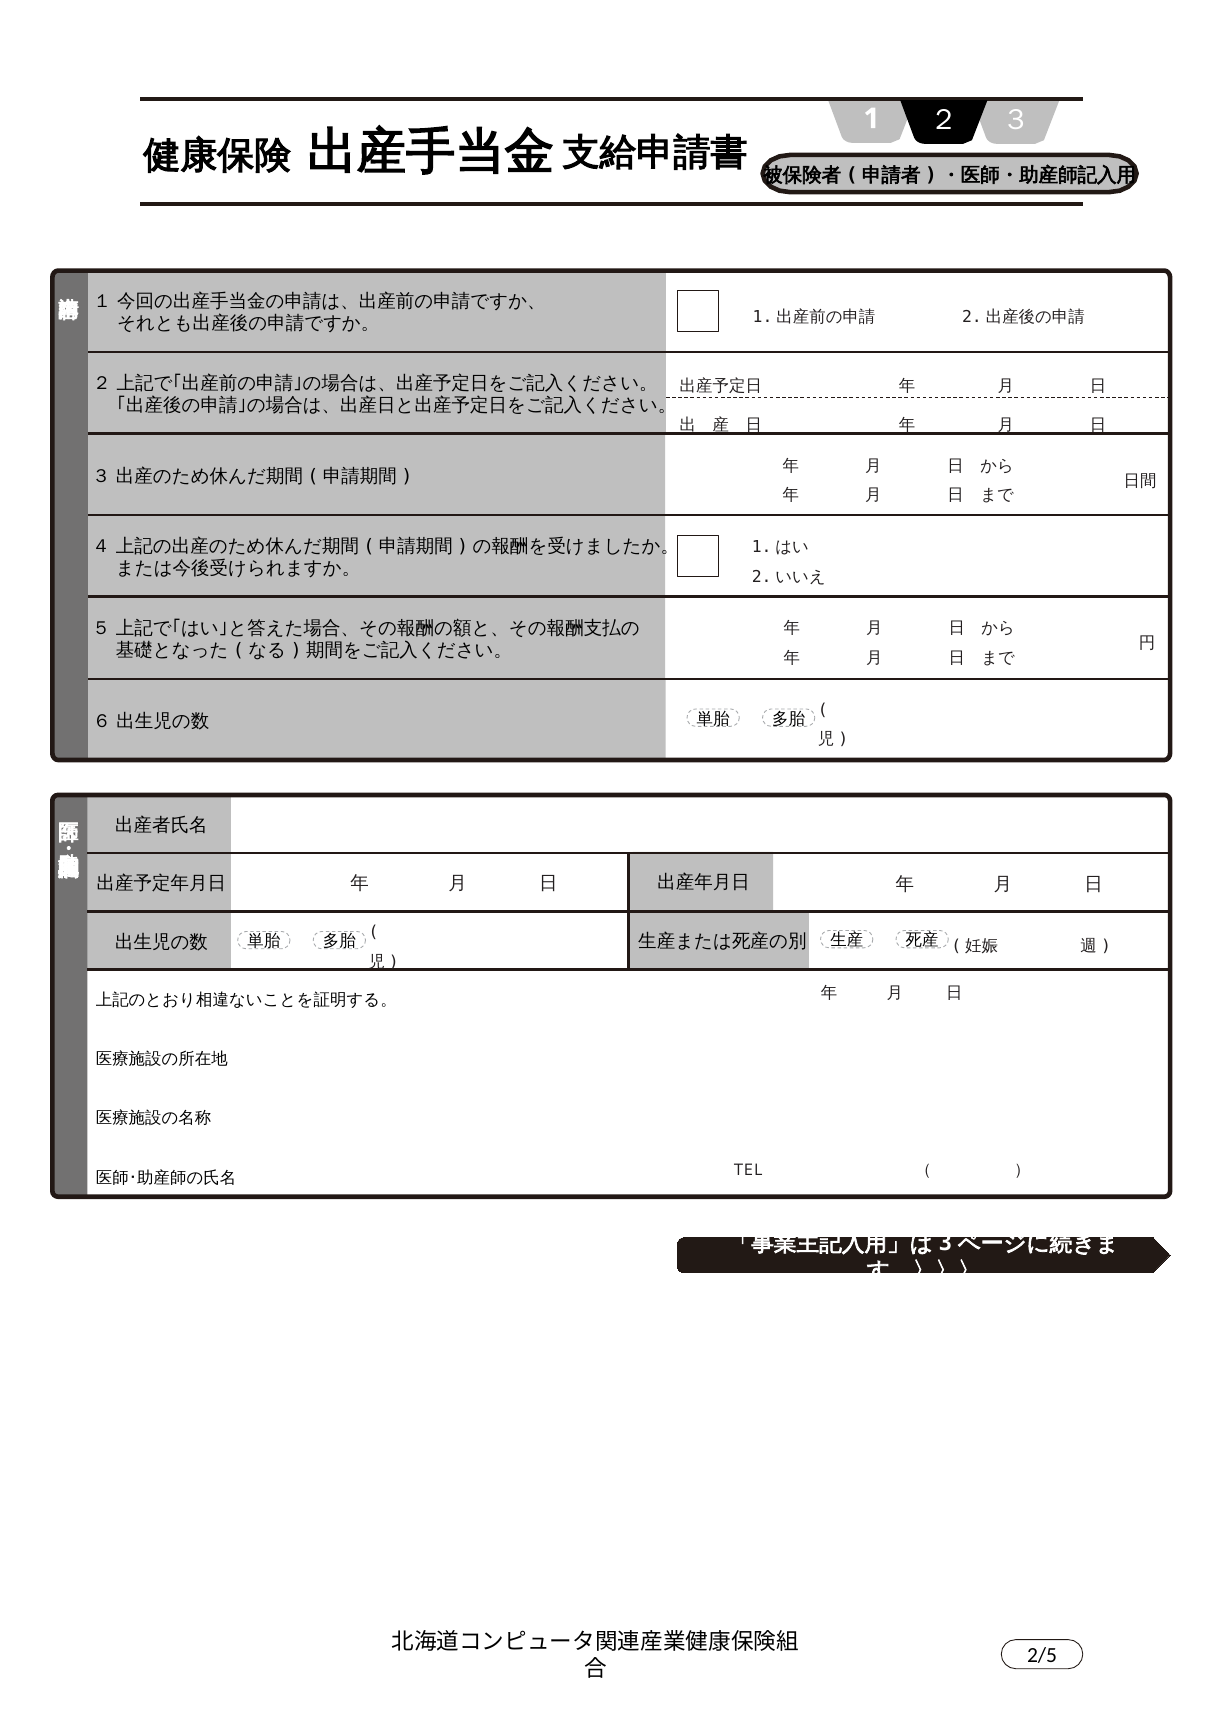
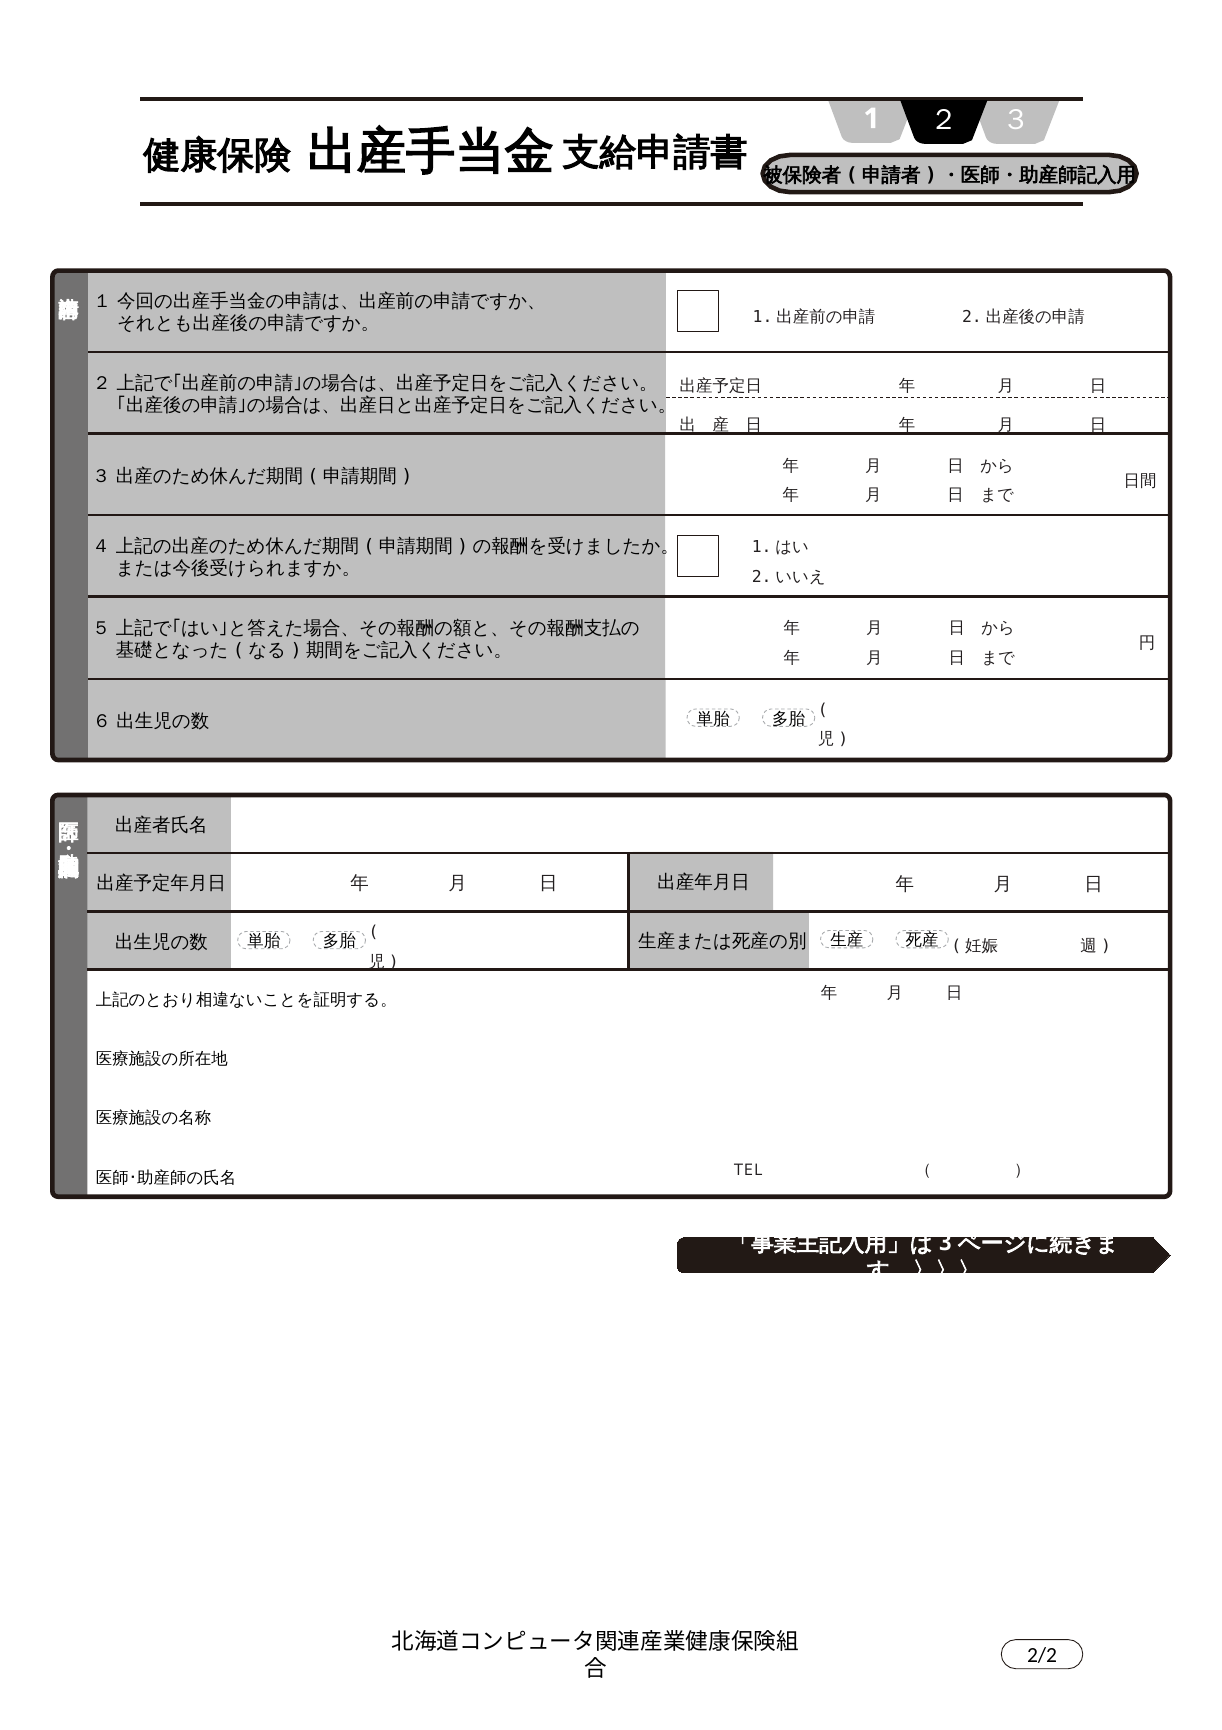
2/5: 2/5 -> 2/2 (1042, 1655)
